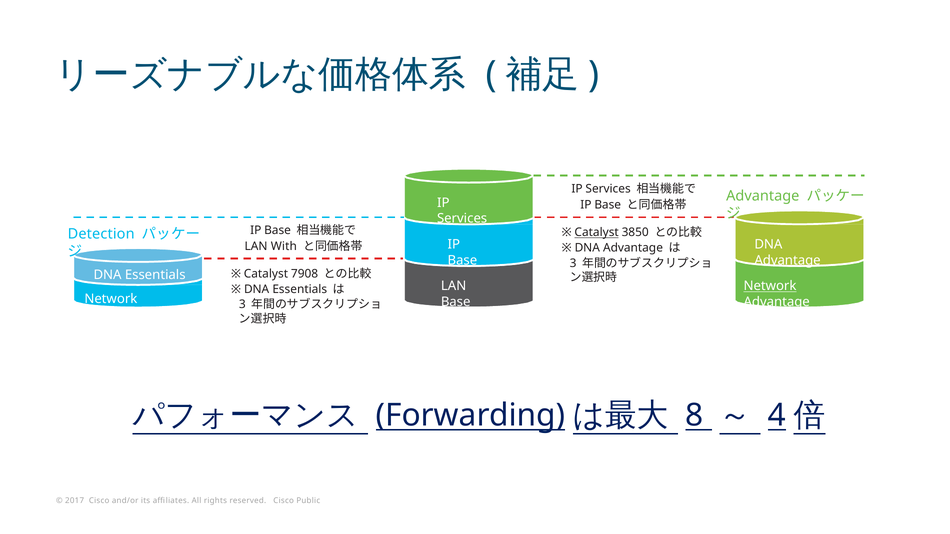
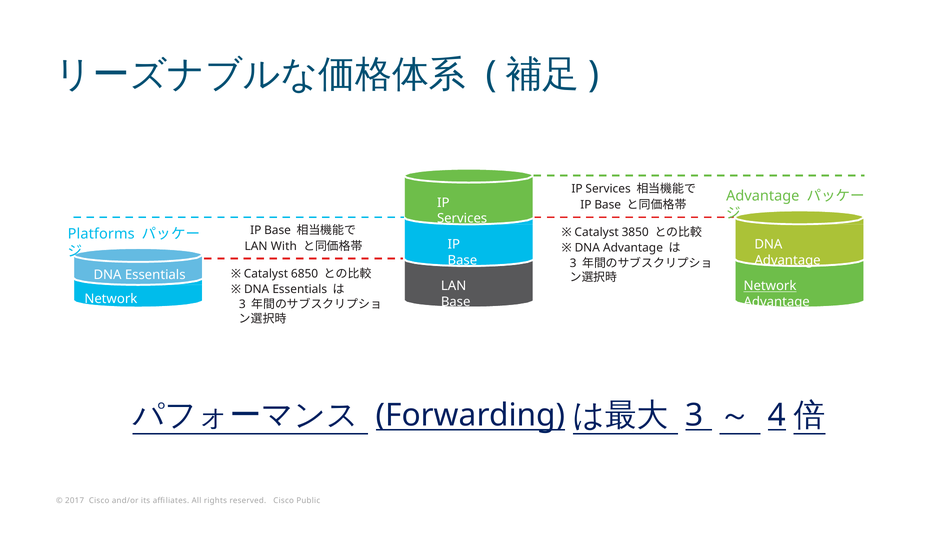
Catalyst underline: present -> none (597, 233)
Detection: Detection -> Platforms (101, 234)
7908: 7908 -> 6850 (305, 274)
8: 8 -> 3 (695, 416)
